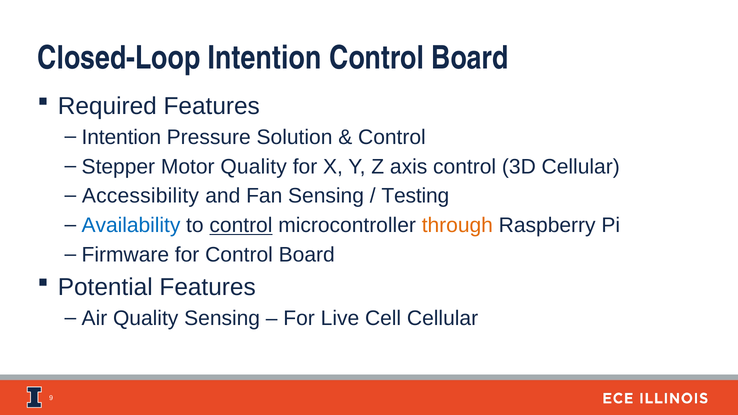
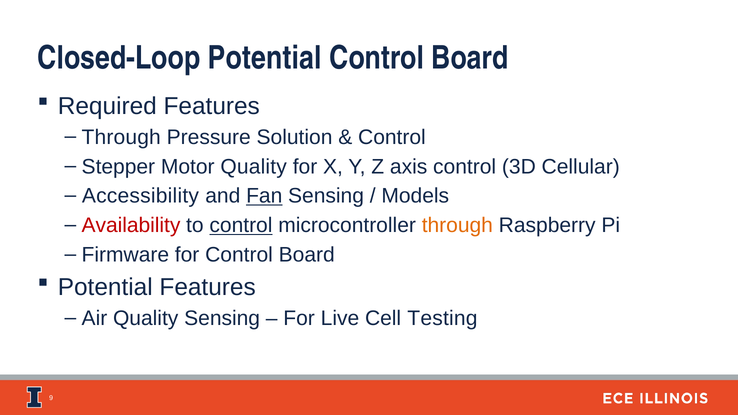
Closed-Loop Intention: Intention -> Potential (265, 58)
Intention: Intention -> Through (121, 137)
Fan underline: none -> present (264, 196)
Testing: Testing -> Models (415, 196)
Availability colour: blue -> red (131, 226)
Cell Cellular: Cellular -> Testing (442, 319)
